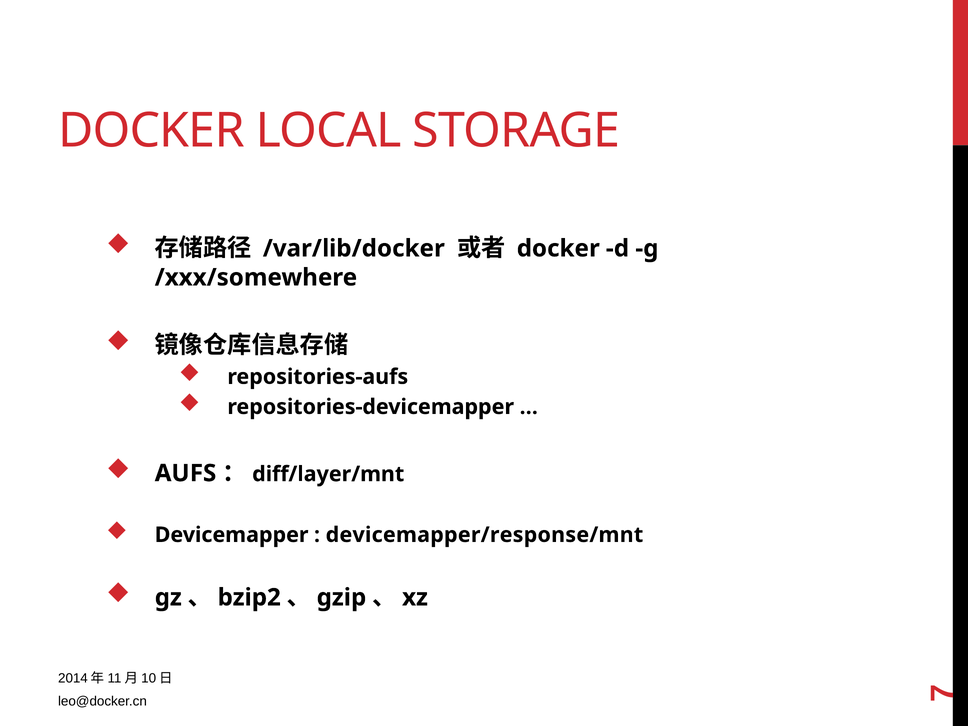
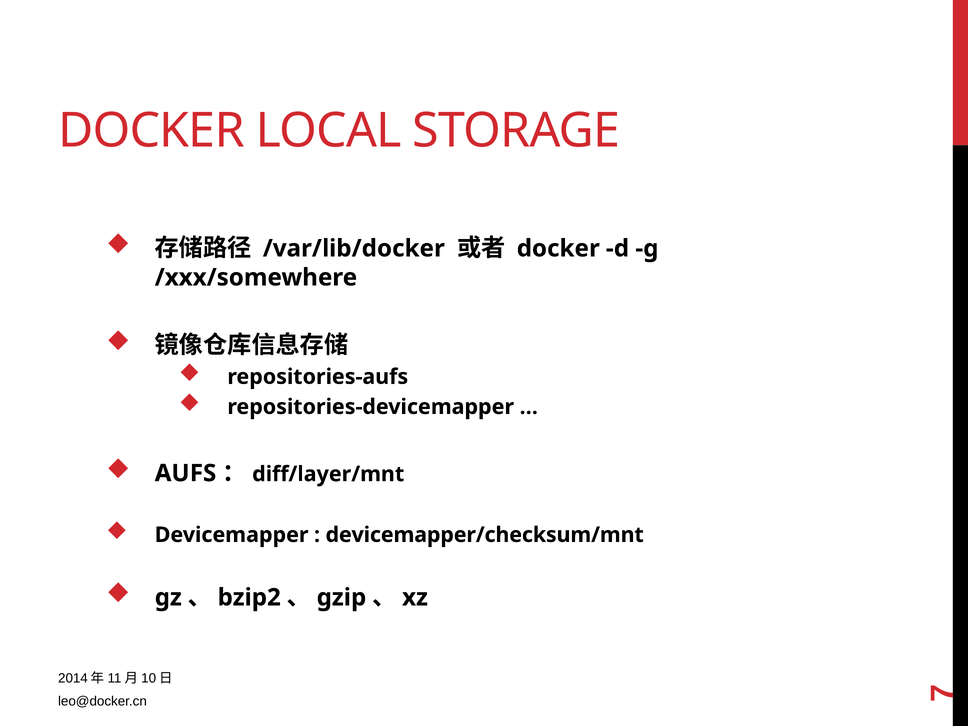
devicemapper/response/mnt: devicemapper/response/mnt -> devicemapper/checksum/mnt (485, 535)
